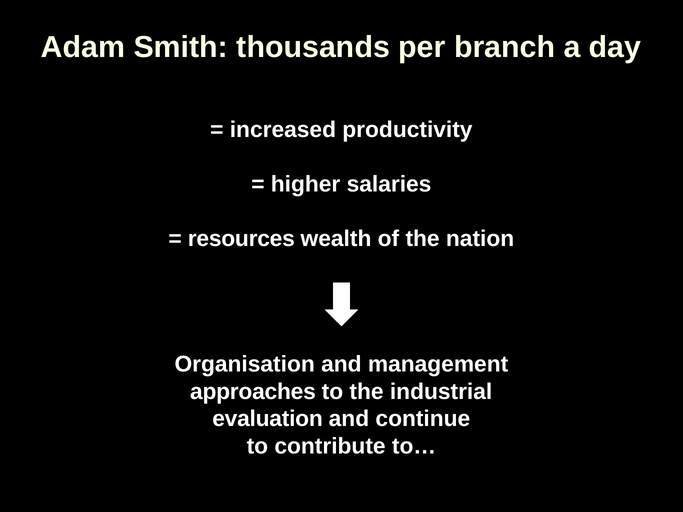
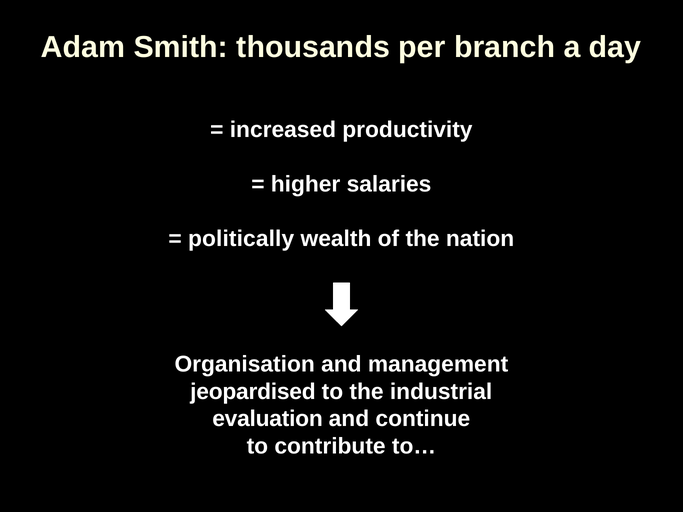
resources: resources -> politically (241, 239)
approaches: approaches -> jeopardised (253, 392)
